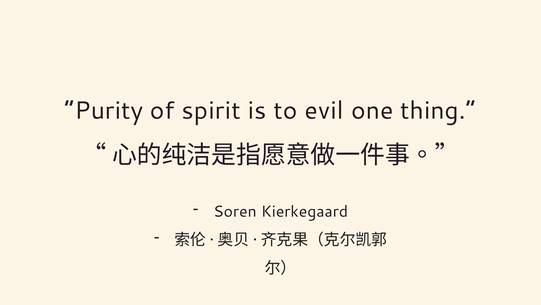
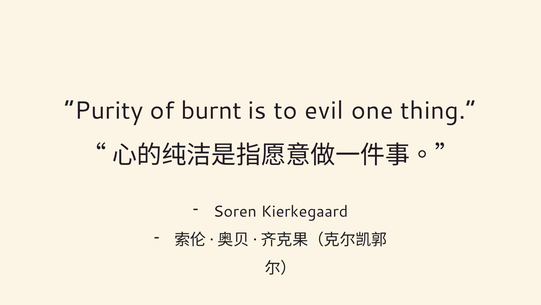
spirit: spirit -> burnt (211, 110)
